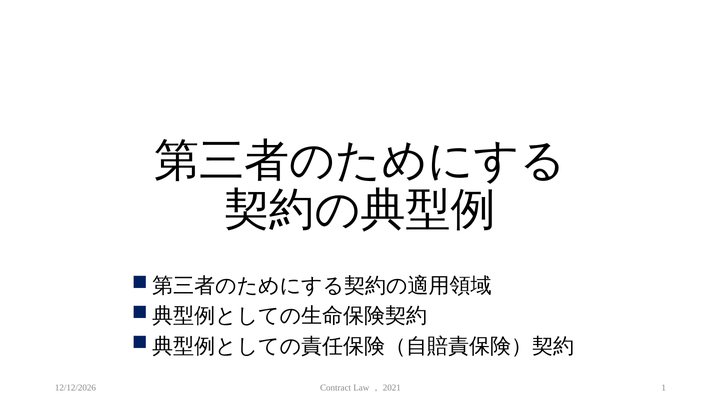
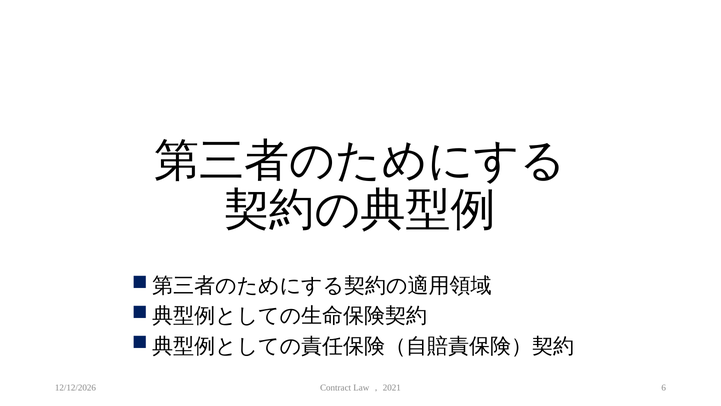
1: 1 -> 6 (664, 387)
